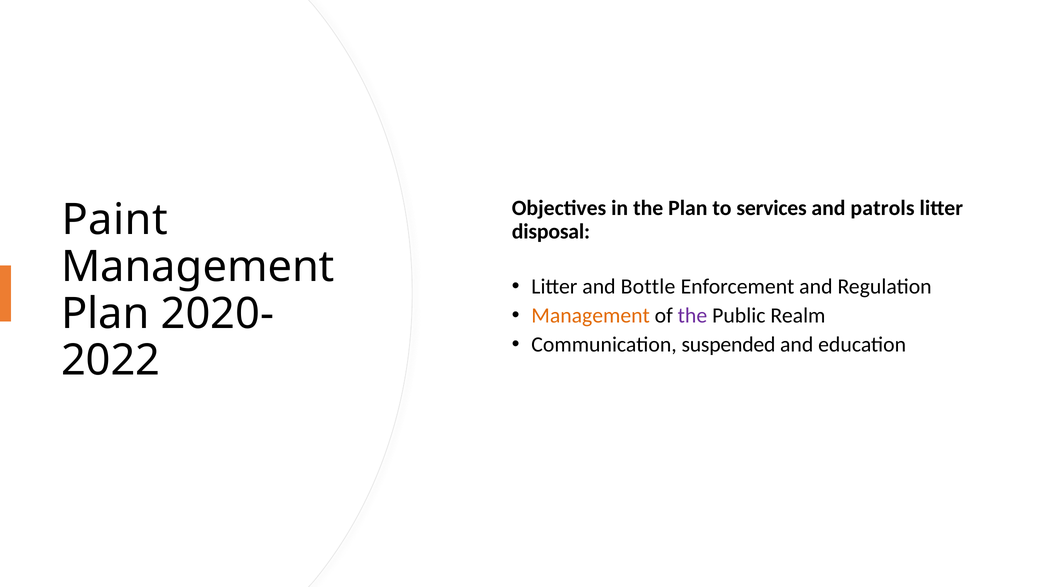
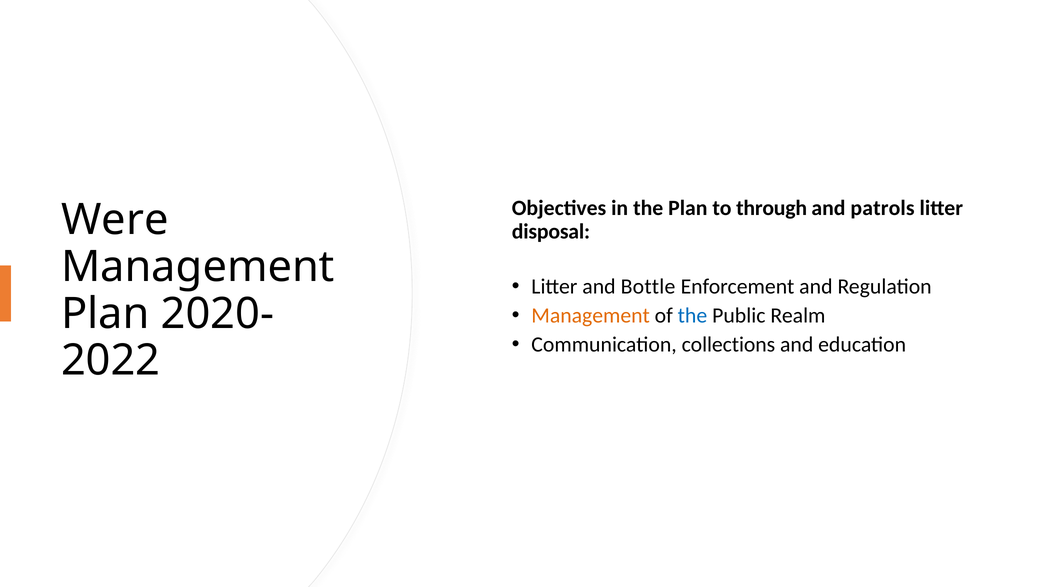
services: services -> through (772, 208)
Paint: Paint -> Were (115, 220)
the colour: purple -> blue (692, 315)
suspended: suspended -> collections (728, 344)
